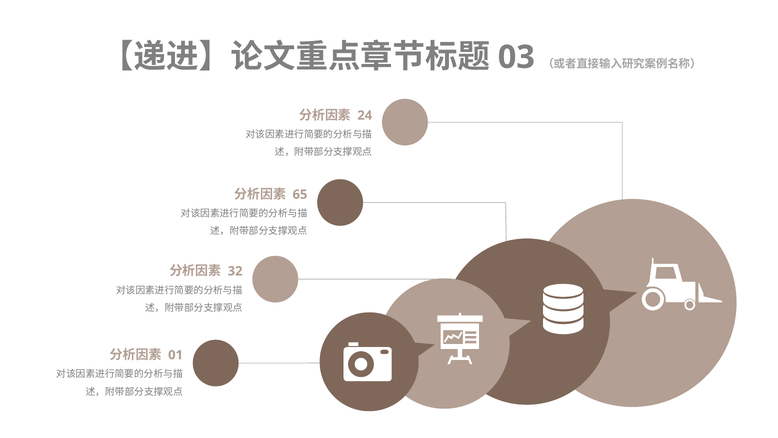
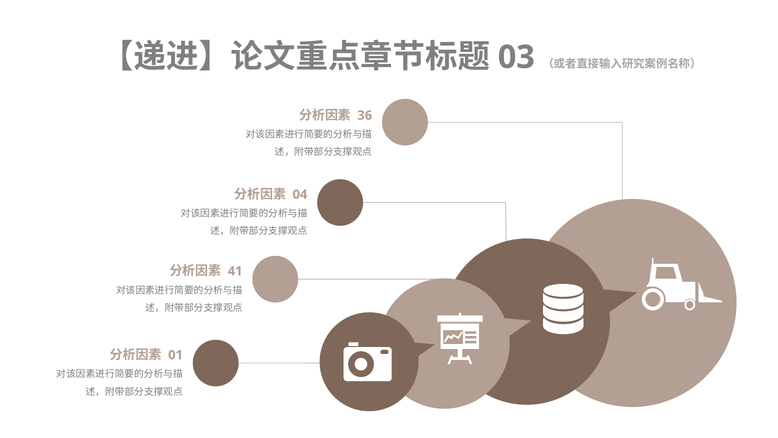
24: 24 -> 36 (365, 115)
65: 65 -> 04 (300, 194)
32: 32 -> 41 (235, 271)
